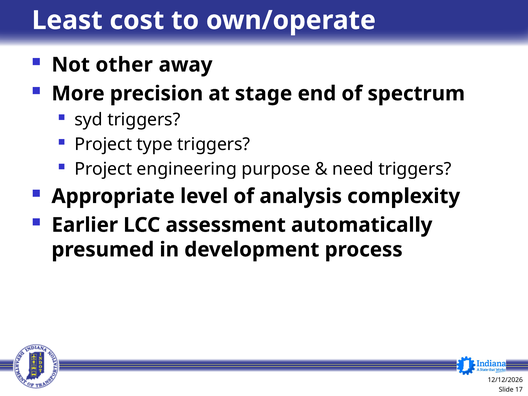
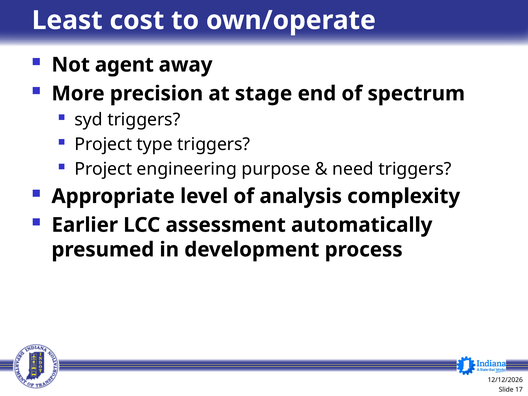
other: other -> agent (124, 65)
